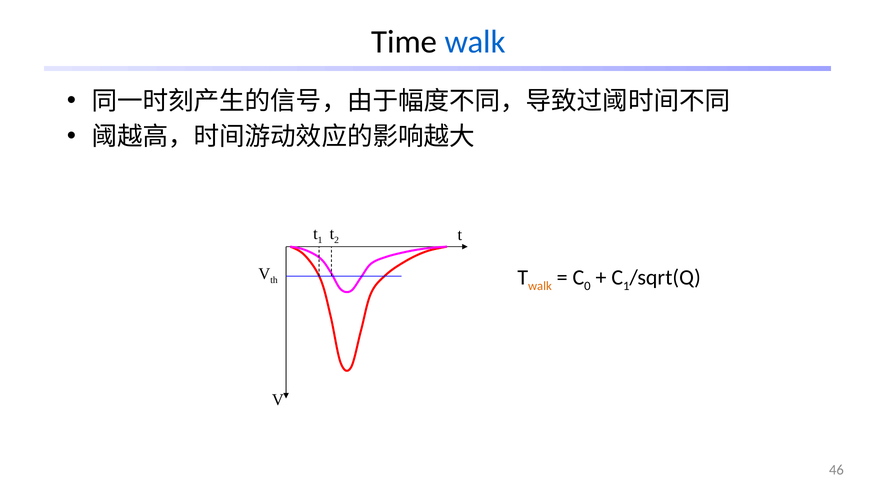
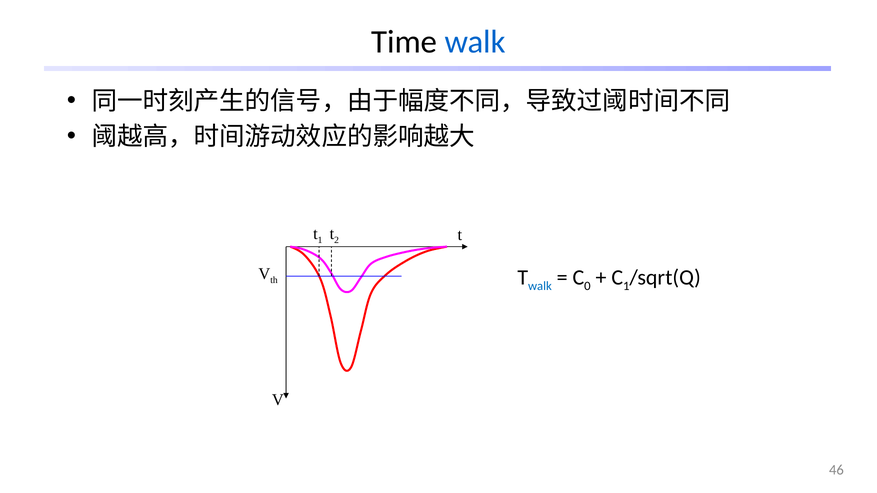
walk colour: orange -> blue (540, 286)
